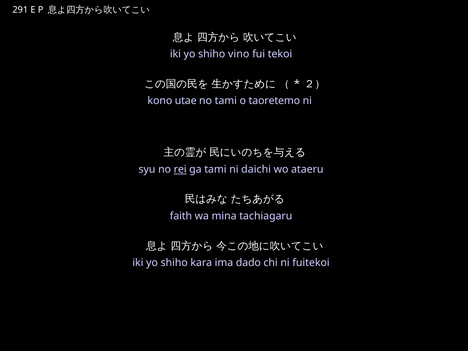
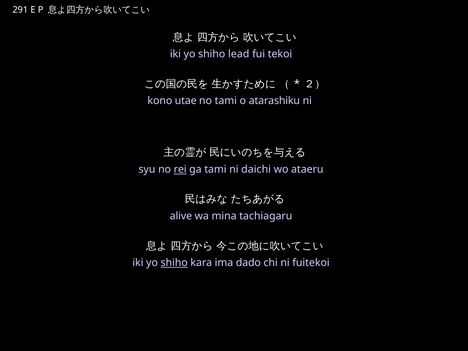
vino: vino -> lead (239, 54)
taoretemo: taoretemo -> atarashiku (274, 101)
faith: faith -> alive (181, 216)
shiho underline: none -> present (174, 263)
